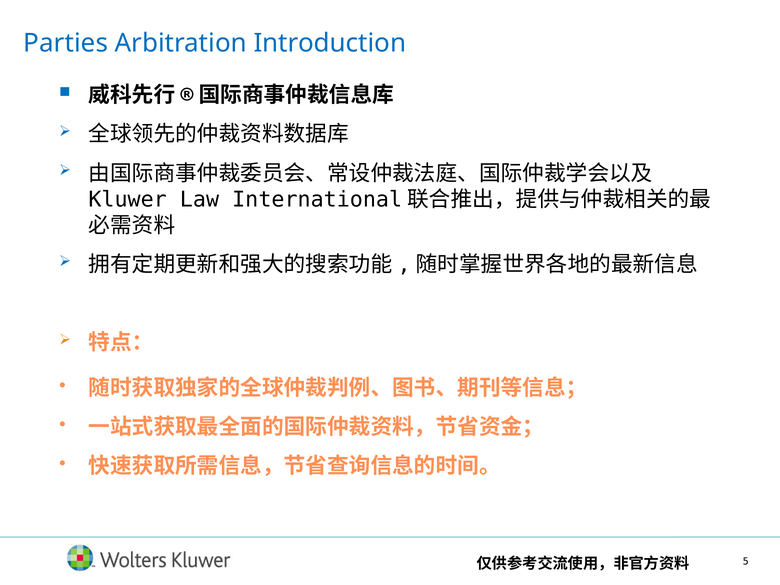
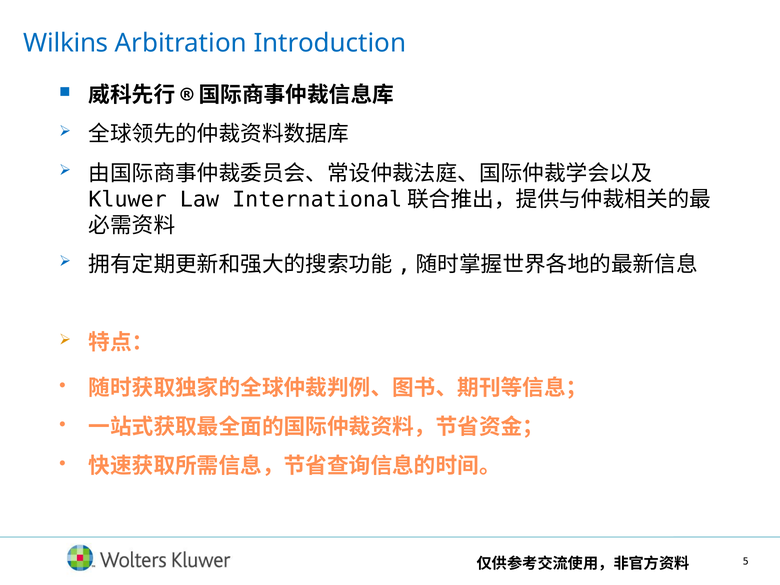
Parties: Parties -> Wilkins (66, 43)
